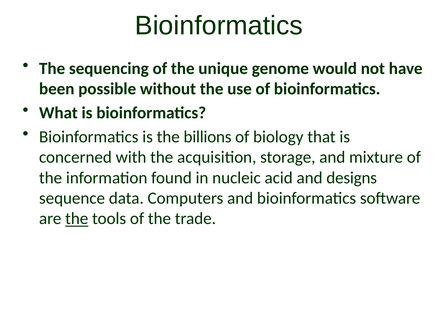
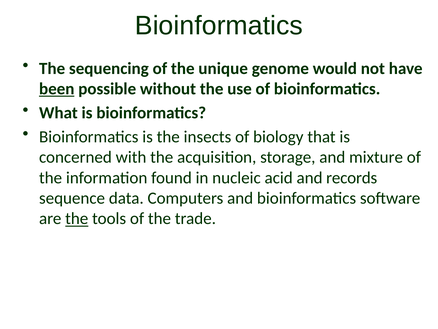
been underline: none -> present (57, 89)
billions: billions -> insects (207, 137)
designs: designs -> records (352, 177)
